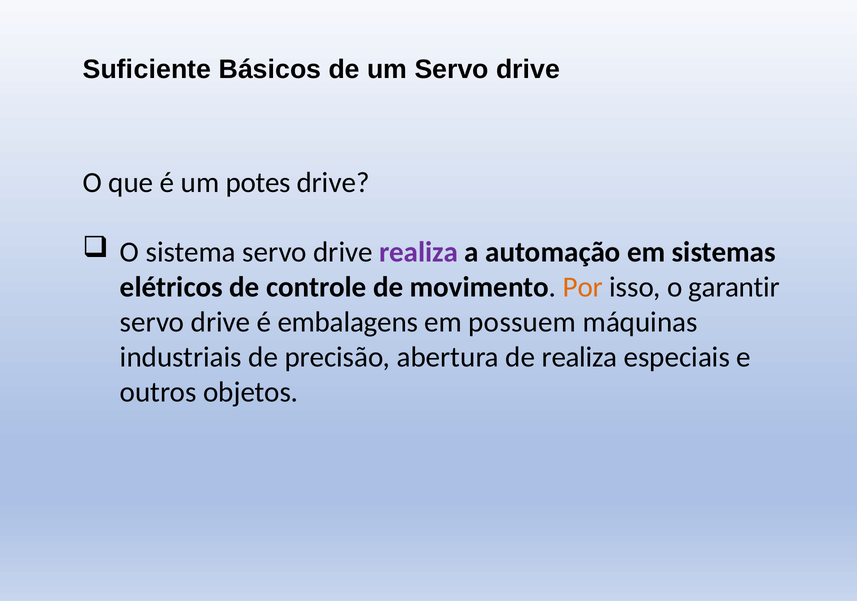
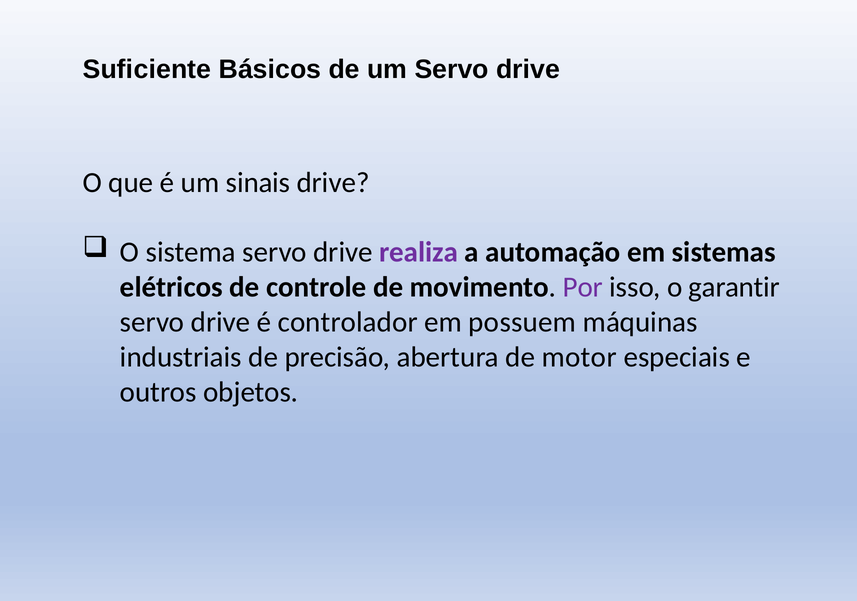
potes: potes -> sinais (258, 182)
Por colour: orange -> purple (583, 287)
embalagens: embalagens -> controlador (348, 322)
de realiza: realiza -> motor (579, 357)
